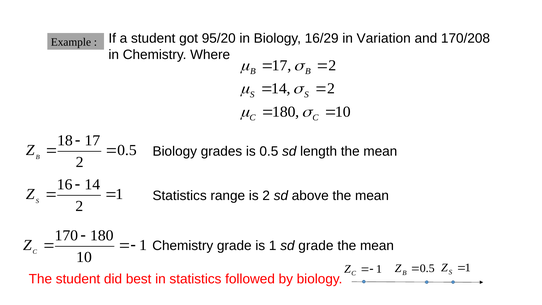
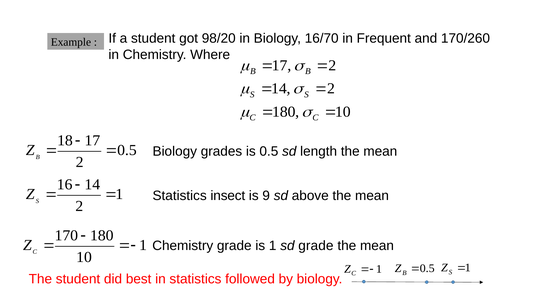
95/20: 95/20 -> 98/20 (219, 38)
16/29: 16/29 -> 16/70 (322, 38)
Variation: Variation -> Frequent (384, 38)
170/208: 170/208 -> 170/260 (465, 38)
range: range -> insect (228, 196)
is 2: 2 -> 9 (266, 196)
